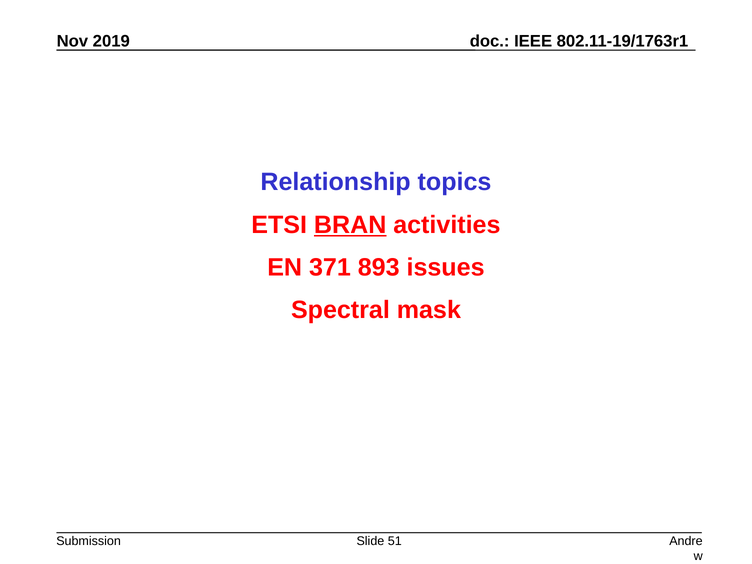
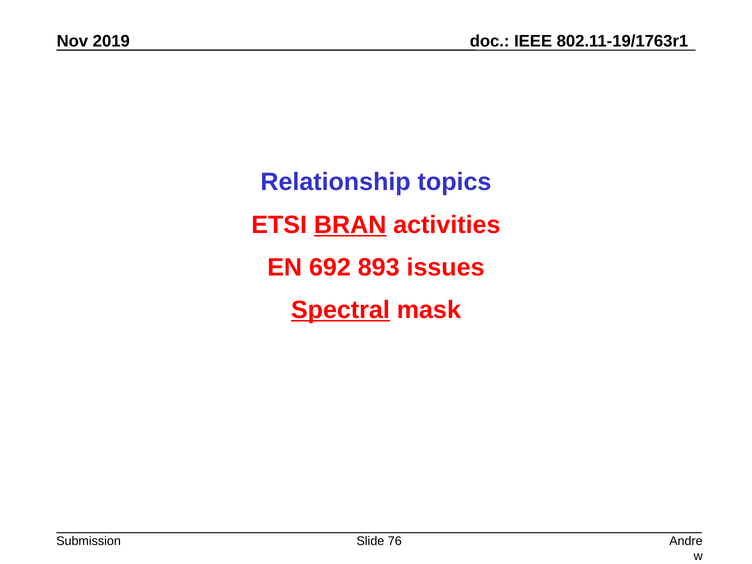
371: 371 -> 692 (330, 267)
Spectral underline: none -> present (340, 310)
51: 51 -> 76 (395, 541)
